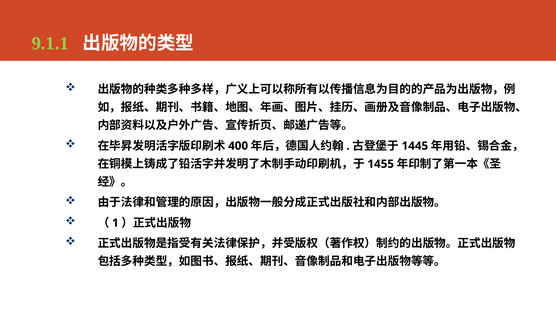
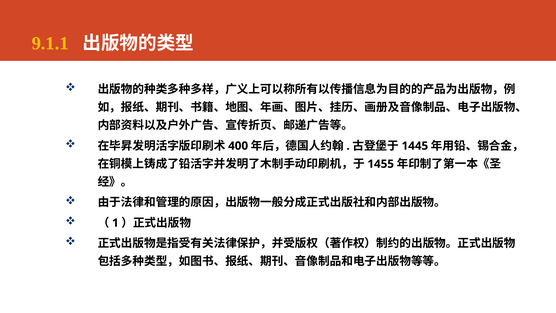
9.1.1 colour: light green -> yellow (50, 43)
